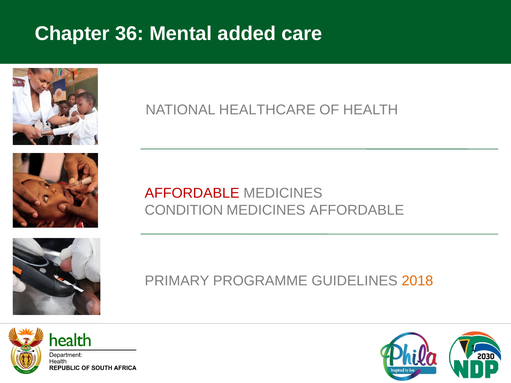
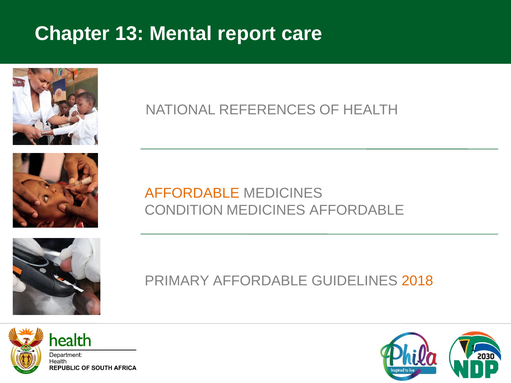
36: 36 -> 13 (130, 34)
added: added -> report (247, 34)
HEALTHCARE: HEALTHCARE -> REFERENCES (267, 110)
AFFORDABLE colour: red -> orange (192, 193)
PRIMARY PROGRAMME: PROGRAMME -> AFFORDABLE (260, 281)
